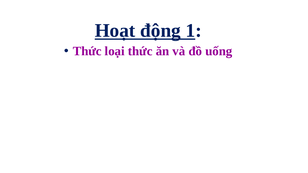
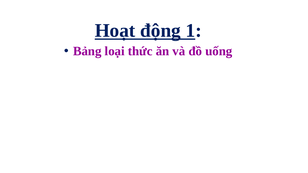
Thức: Thức -> Bảng (87, 51)
